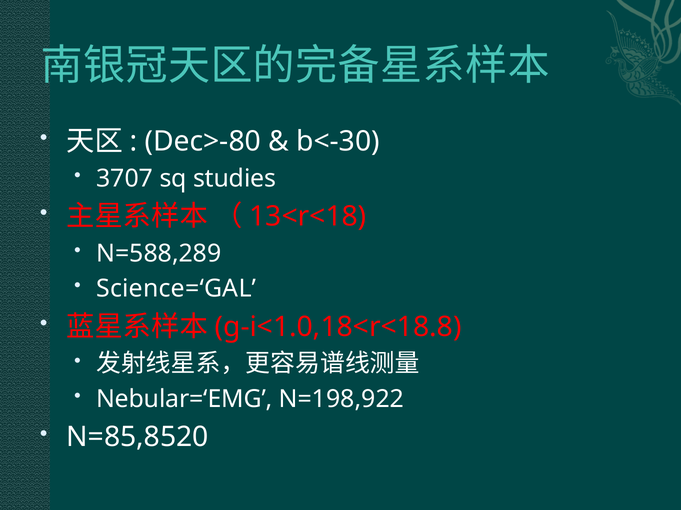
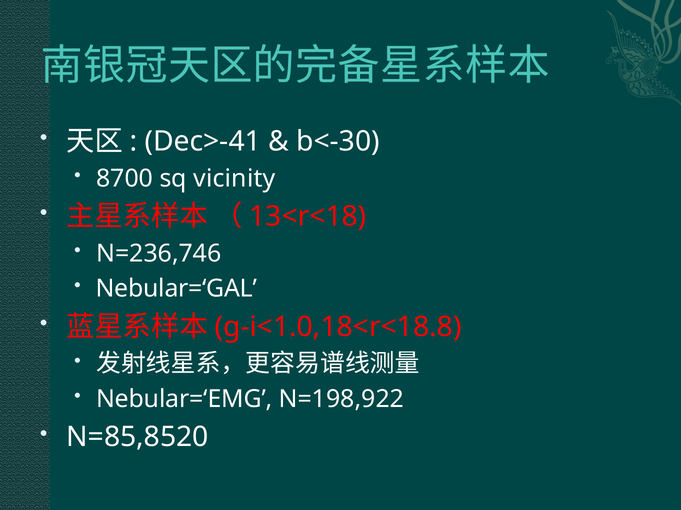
Dec>-80: Dec>-80 -> Dec>-41 (203, 141)
3707: 3707 -> 8700 (125, 178)
studies: studies -> vicinity (234, 178)
N=588,289: N=588,289 -> N=236,746 (159, 254)
Science=‘GAL: Science=‘GAL -> Nebular=‘GAL (176, 289)
